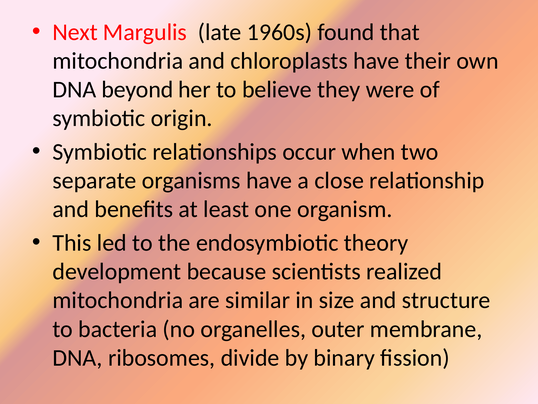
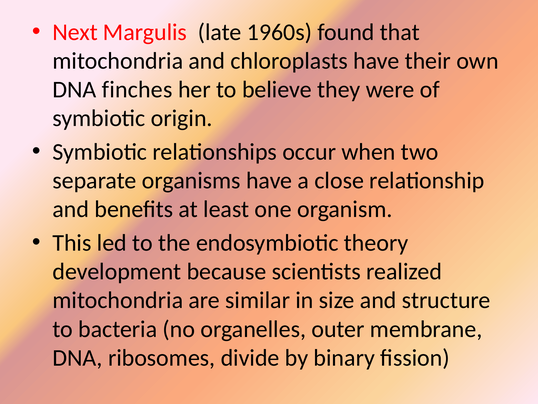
beyond: beyond -> finches (137, 90)
